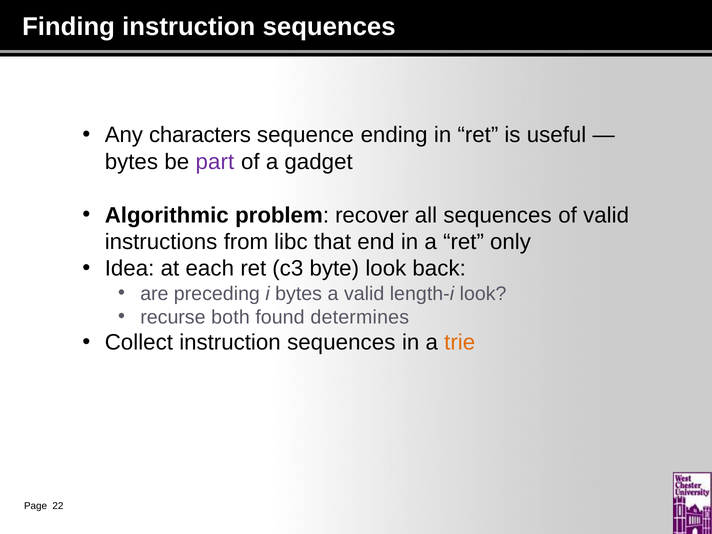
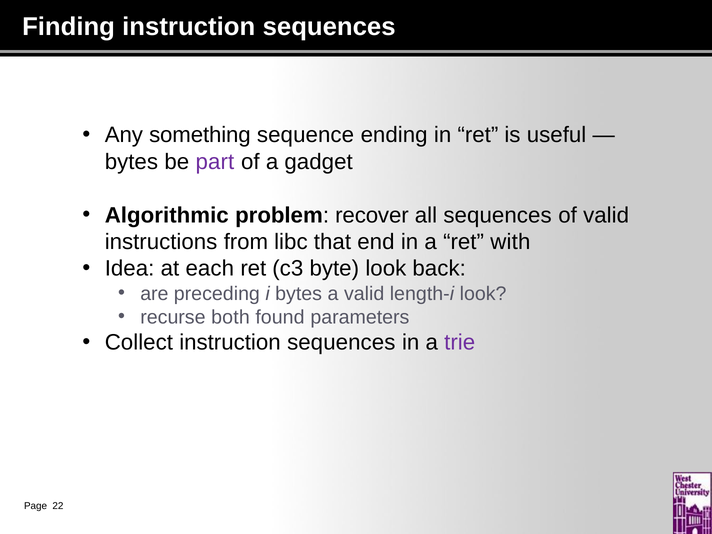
characters: characters -> something (200, 135)
only: only -> with (510, 242)
determines: determines -> parameters (360, 317)
trie colour: orange -> purple (460, 342)
